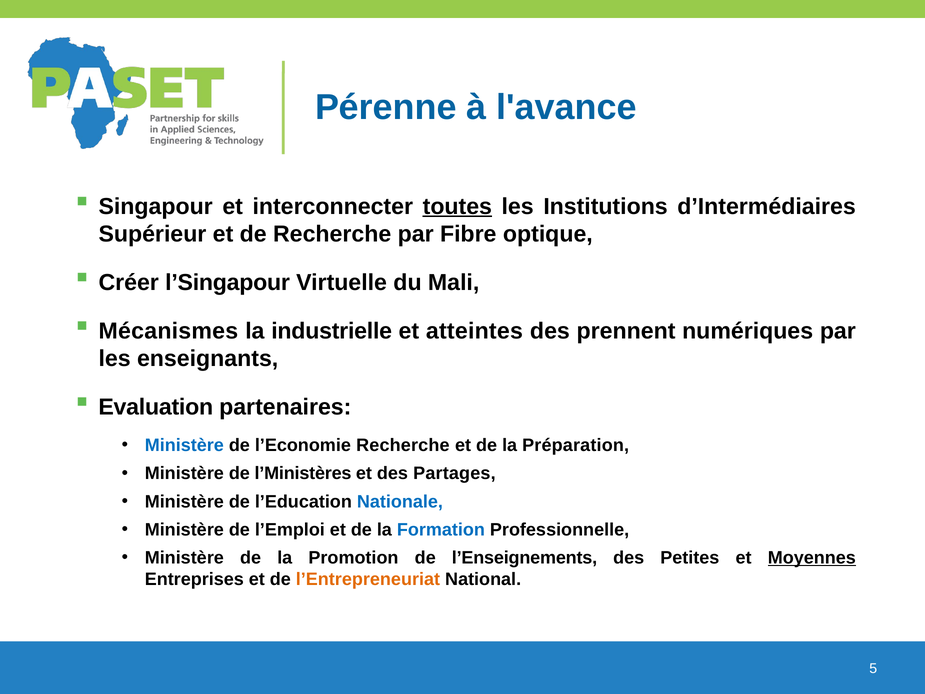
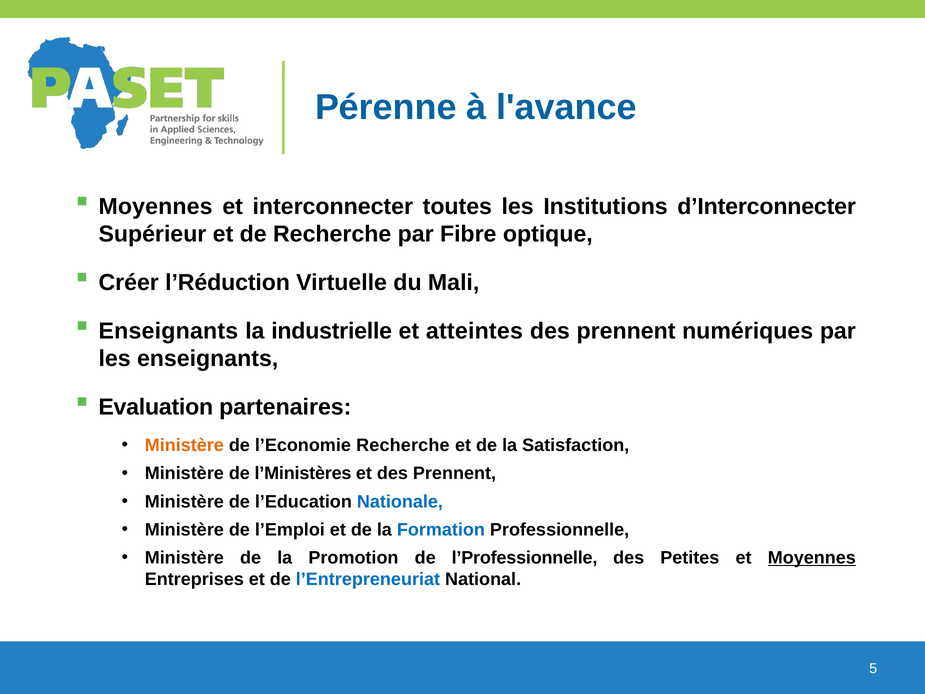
Singapour: Singapour -> Moyennes (156, 206)
toutes underline: present -> none (457, 206)
d’Intermédiaires: d’Intermédiaires -> d’Interconnecter (767, 206)
l’Singapour: l’Singapour -> l’Réduction (228, 282)
Mécanismes: Mécanismes -> Enseignants (168, 331)
Ministère colour: blue -> orange (184, 445)
Préparation: Préparation -> Satisfaction (576, 445)
et des Partages: Partages -> Prennent (455, 473)
l’Enseignements: l’Enseignements -> l’Professionnelle (525, 558)
l’Entrepreneuriat colour: orange -> blue (368, 579)
